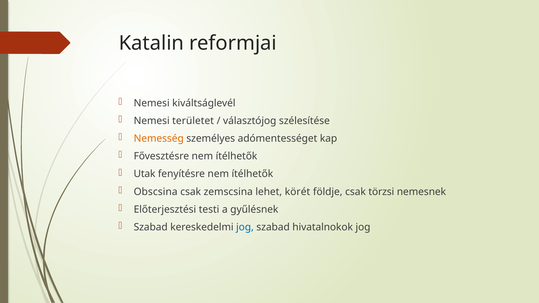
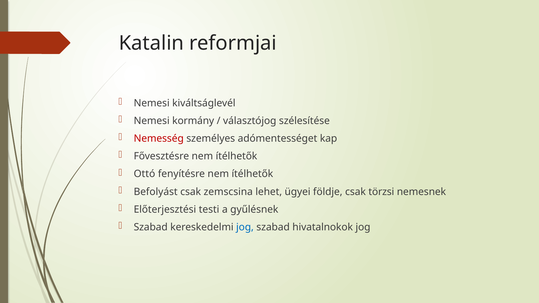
területet: területet -> kormány (193, 121)
Nemesség colour: orange -> red (159, 139)
Utak: Utak -> Ottó (144, 174)
Obscsina: Obscsina -> Befolyást (156, 192)
körét: körét -> ügyei (298, 192)
